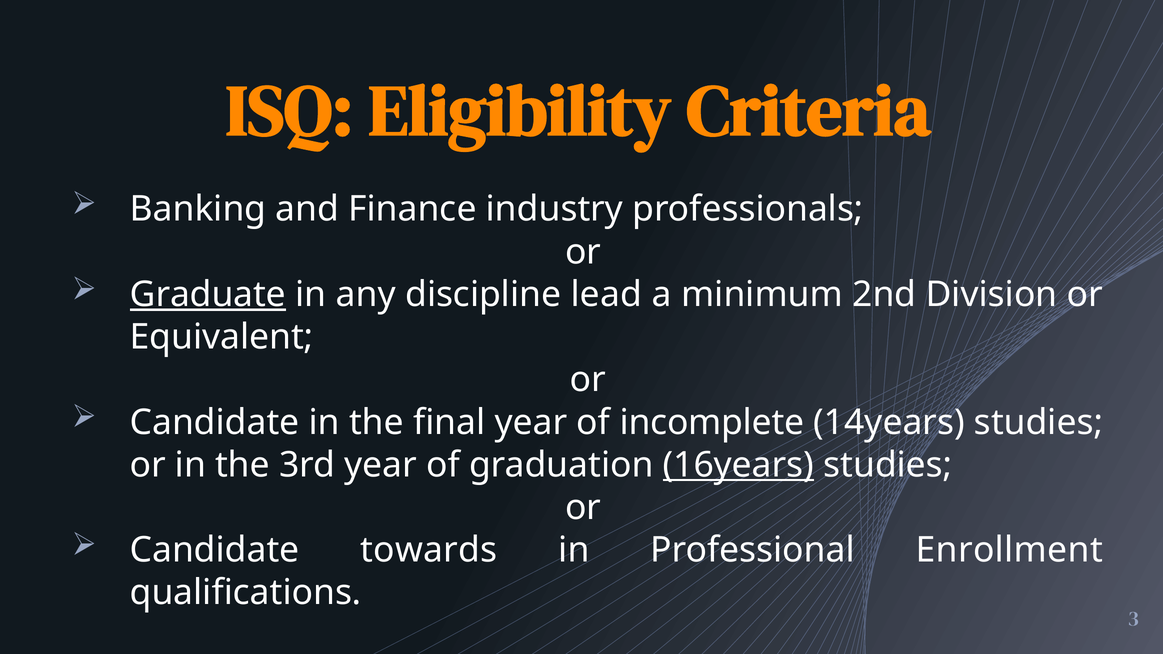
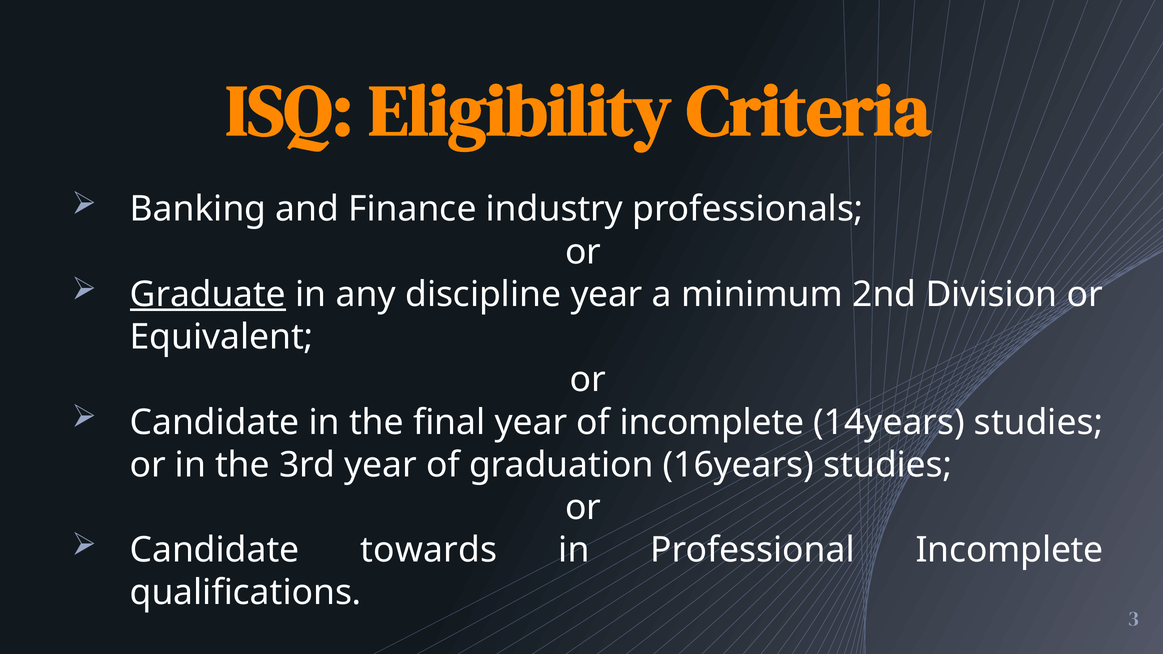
discipline lead: lead -> year (607, 295)
16years underline: present -> none (738, 465)
Professional Enrollment: Enrollment -> Incomplete (1010, 550)
